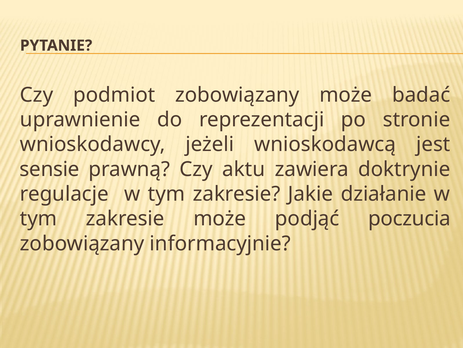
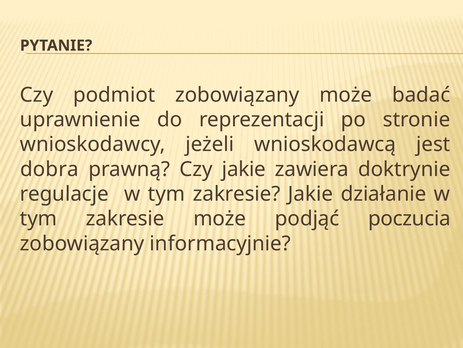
sensie: sensie -> dobra (49, 169)
Czy aktu: aktu -> jakie (244, 169)
